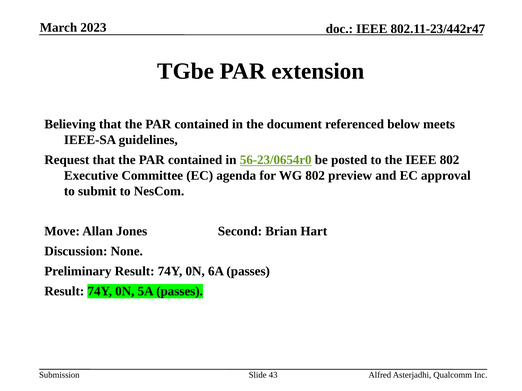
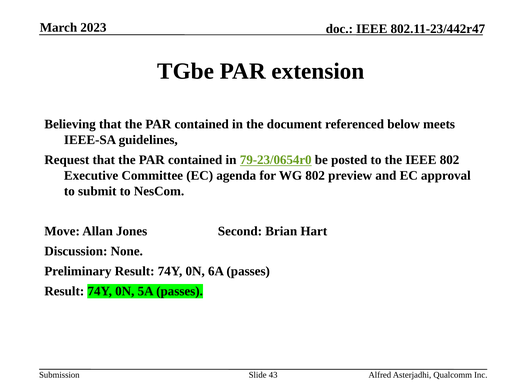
56-23/0654r0: 56-23/0654r0 -> 79-23/0654r0 (276, 160)
